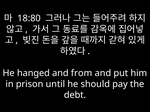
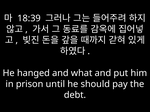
18:80: 18:80 -> 18:39 (29, 18)
from: from -> what (82, 73)
